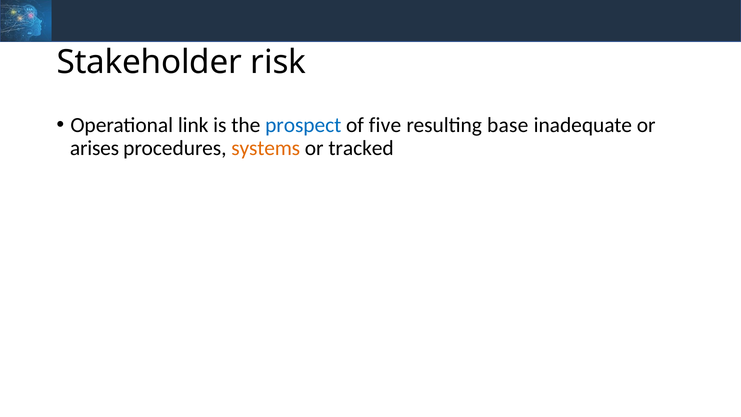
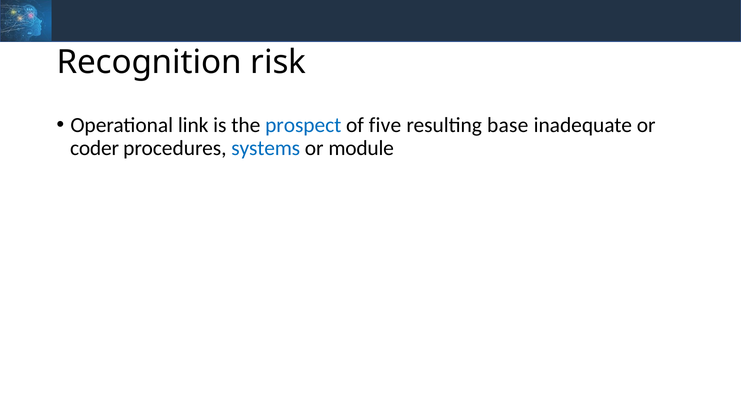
Stakeholder: Stakeholder -> Recognition (149, 62)
arises: arises -> coder (95, 148)
systems colour: orange -> blue (266, 148)
tracked: tracked -> module (361, 148)
